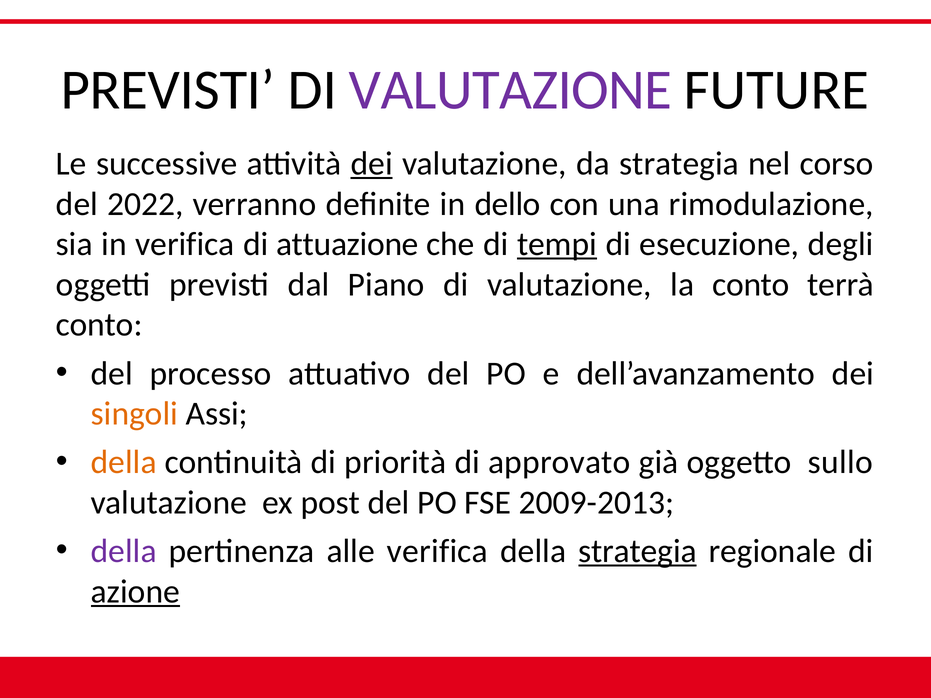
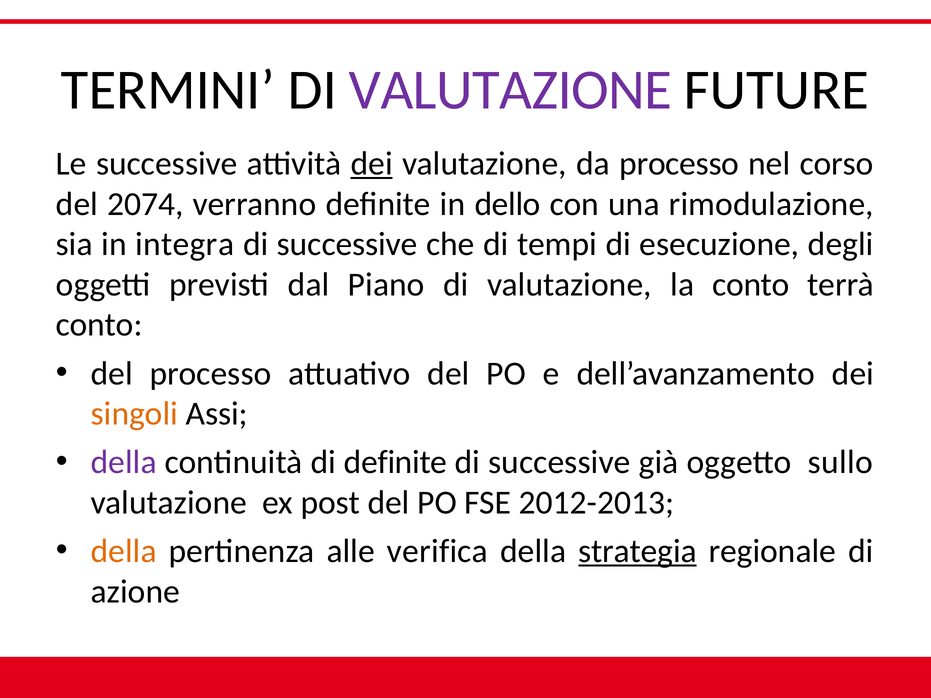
PREVISTI: PREVISTI -> TERMINI (168, 90)
da strategia: strategia -> processo (679, 164)
2022: 2022 -> 2074 (145, 204)
in verifica: verifica -> integra (185, 244)
attuazione: attuazione -> successive (347, 244)
tempi underline: present -> none (557, 244)
della colour: orange -> purple (124, 462)
di priorità: priorità -> definite (396, 462)
approvato: approvato -> successive (559, 462)
2009-2013: 2009-2013 -> 2012-2013 (597, 503)
della colour: purple -> orange (124, 551)
azione underline: present -> none (135, 592)
